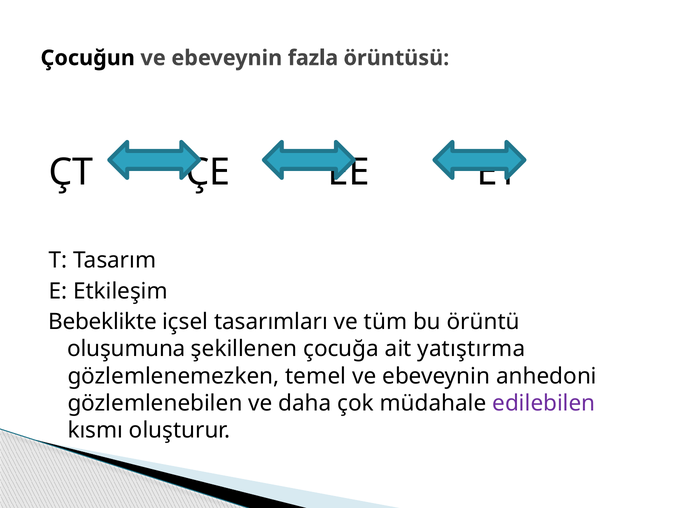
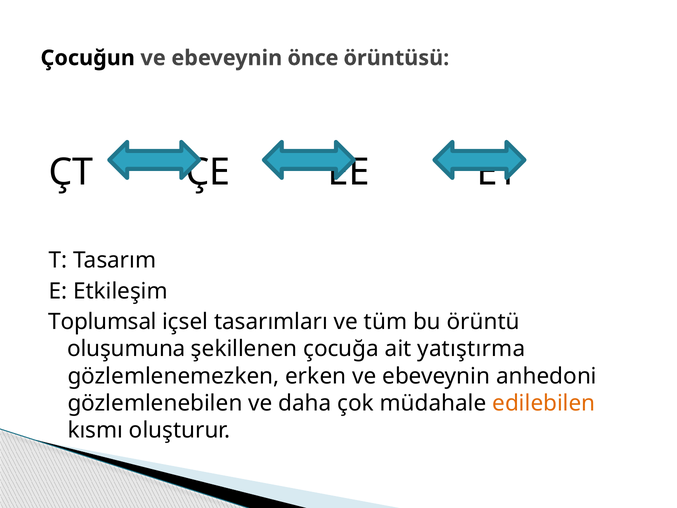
fazla: fazla -> önce (313, 58)
Bebeklikte: Bebeklikte -> Toplumsal (103, 322)
temel: temel -> erken (316, 376)
edilebilen colour: purple -> orange (544, 403)
